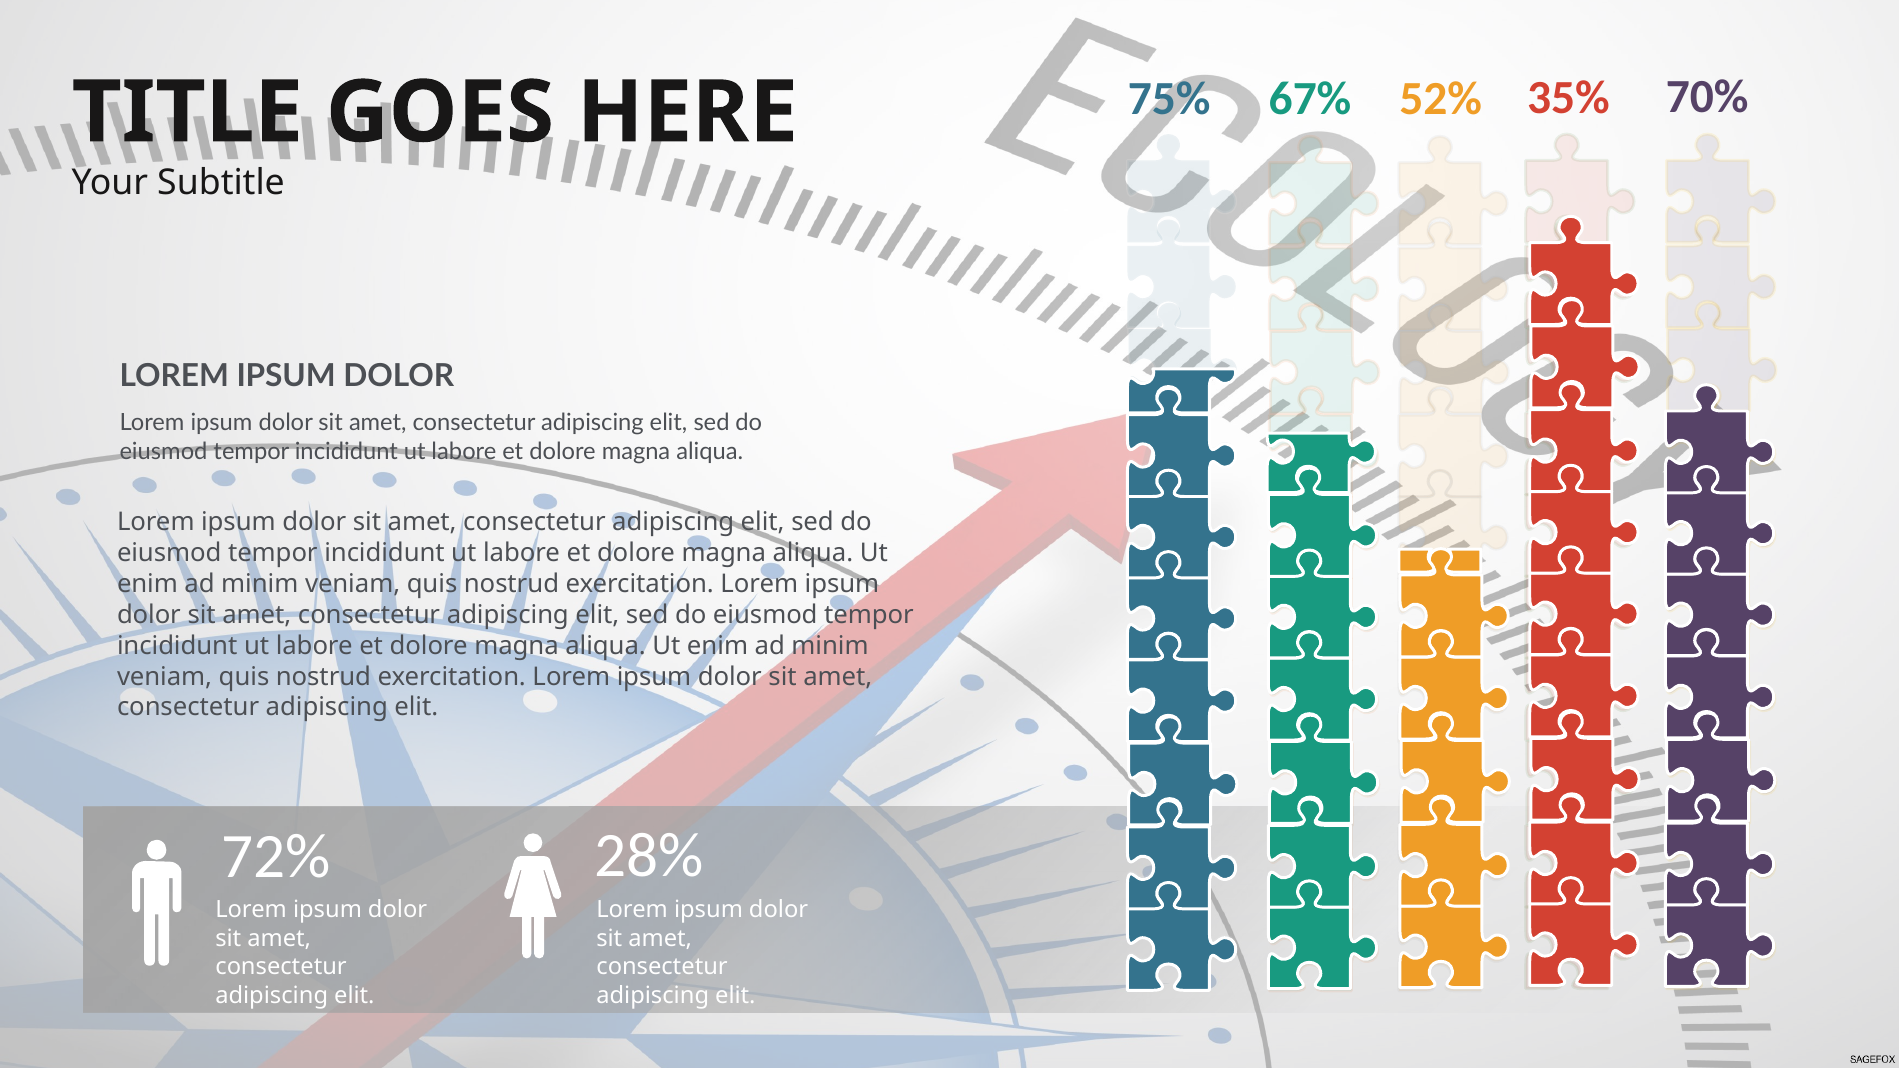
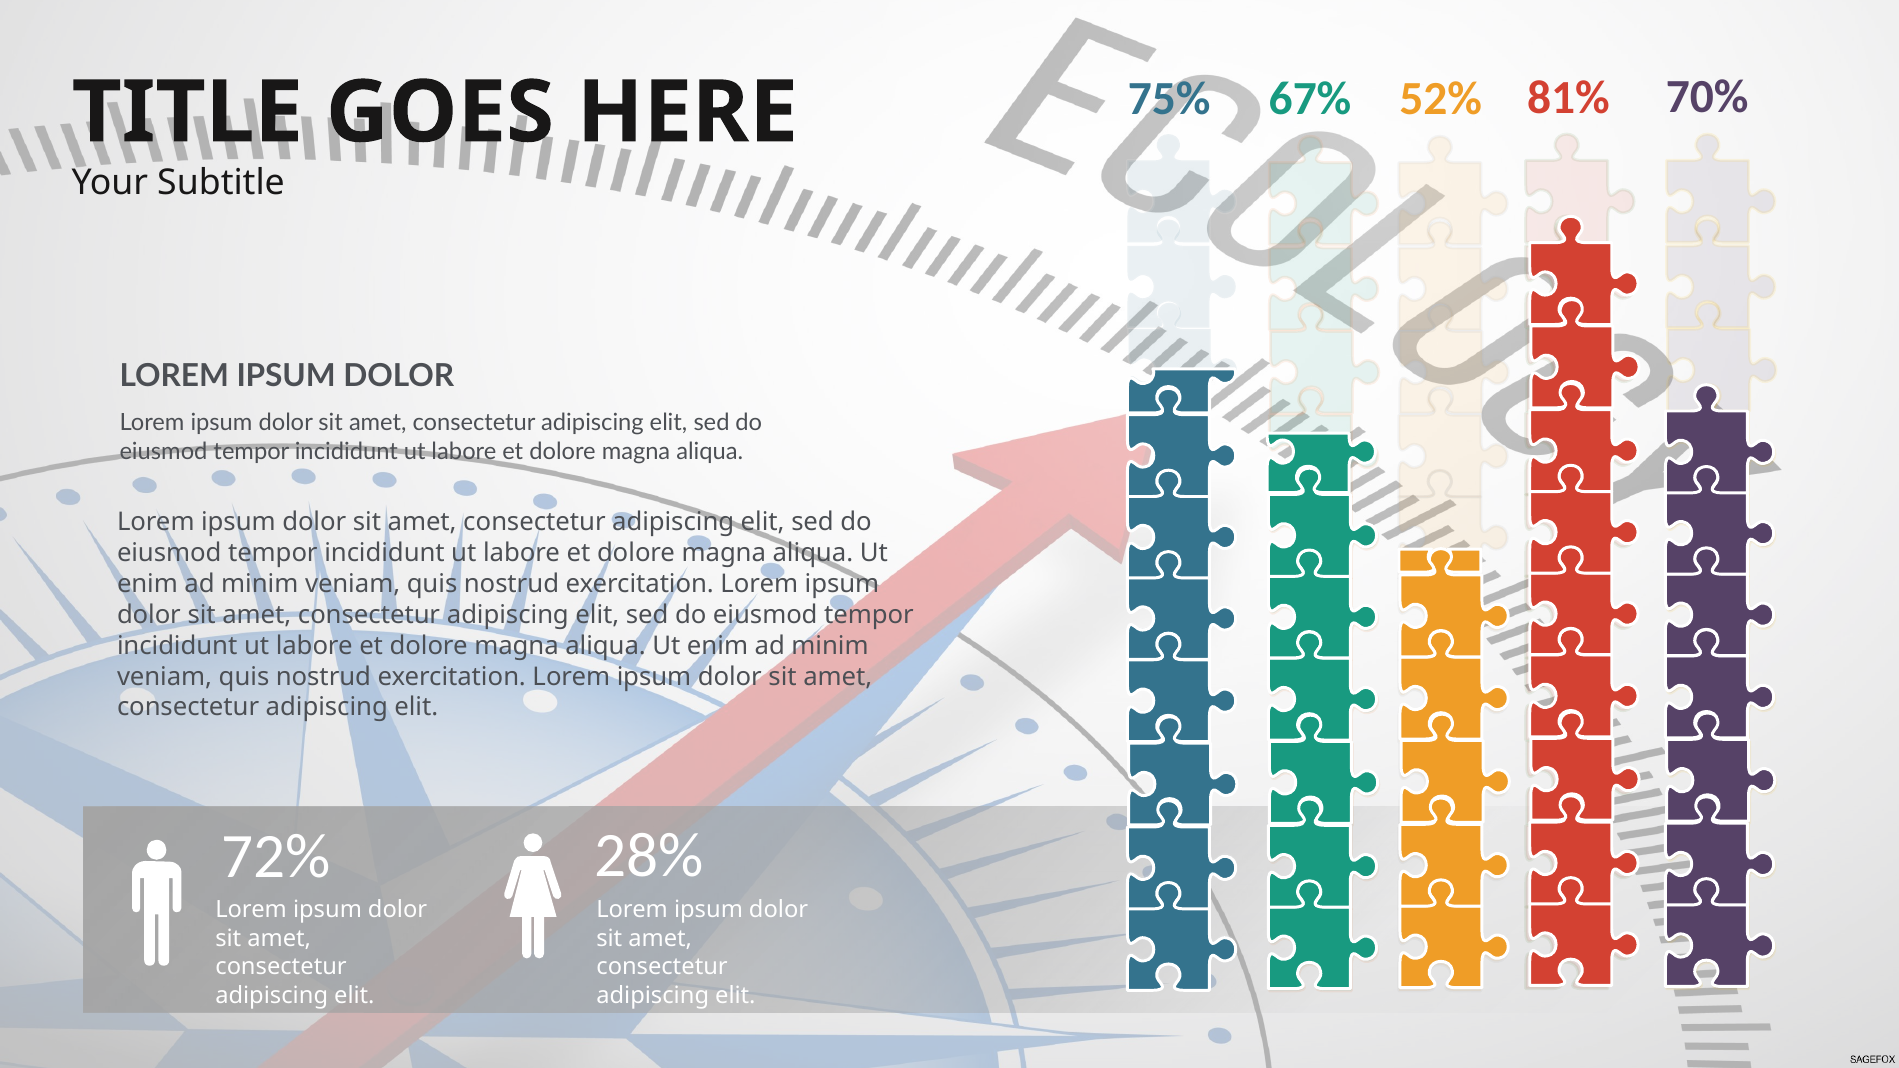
35%: 35% -> 81% (1569, 98)
